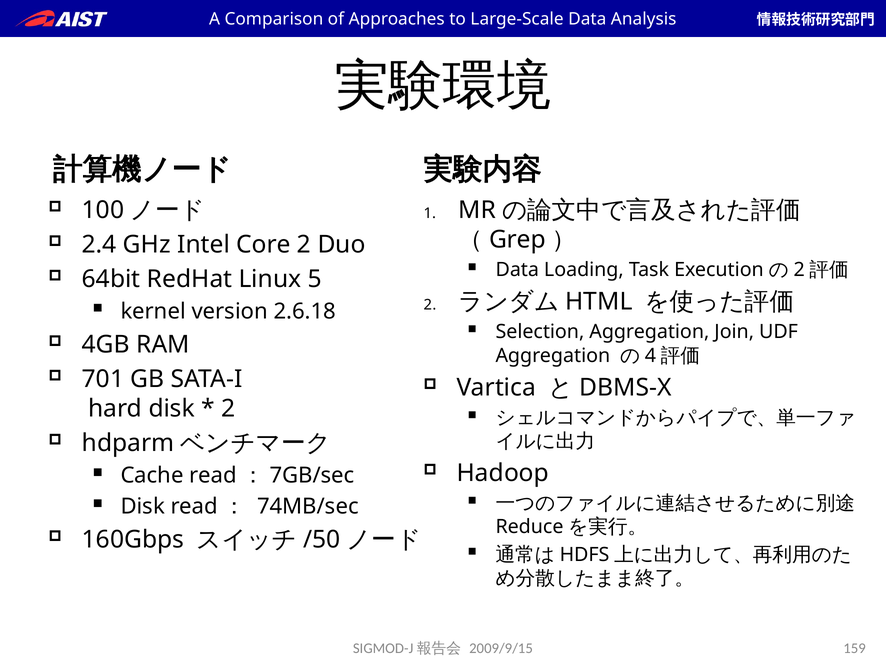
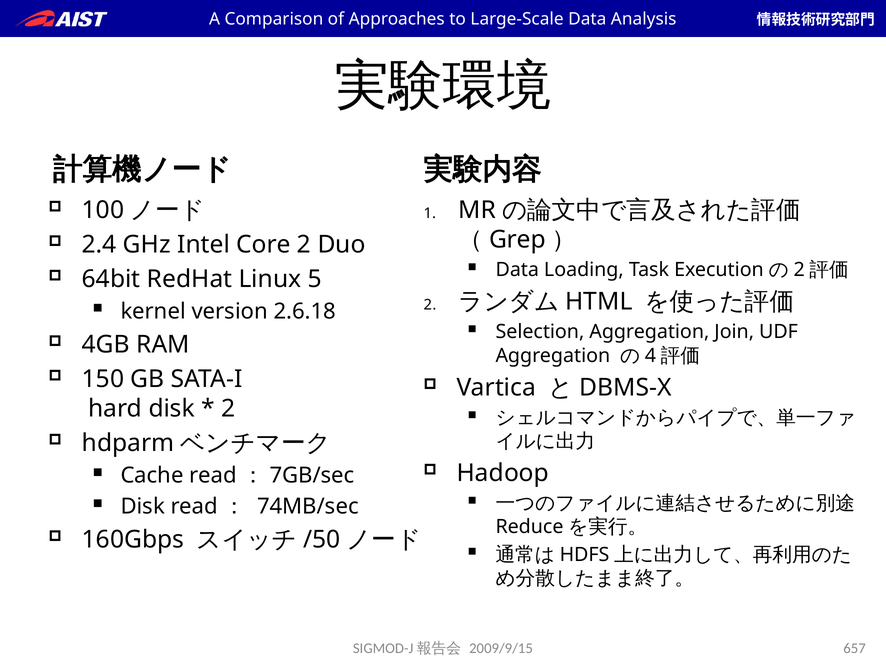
701: 701 -> 150 (103, 379)
159: 159 -> 657 (855, 648)
